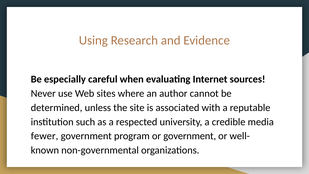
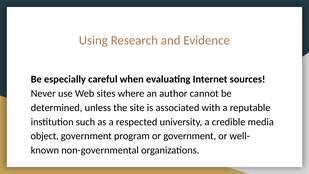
fewer: fewer -> object (45, 136)
